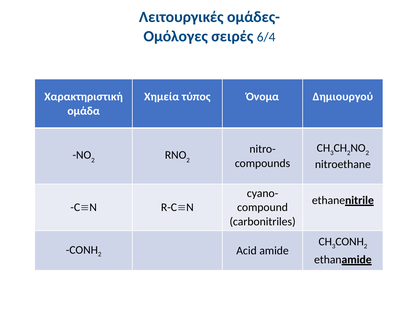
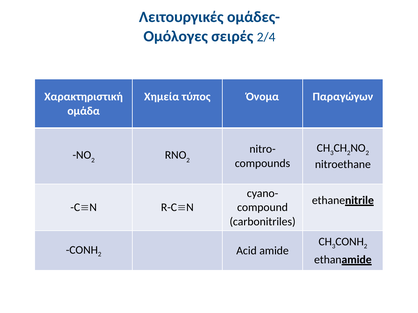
6/4: 6/4 -> 2/4 (266, 37)
Δημιουργού: Δημιουργού -> Παραγώγων (343, 97)
